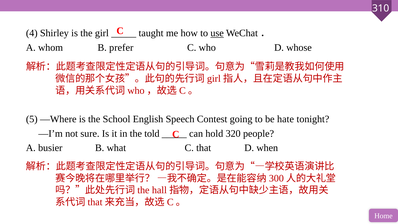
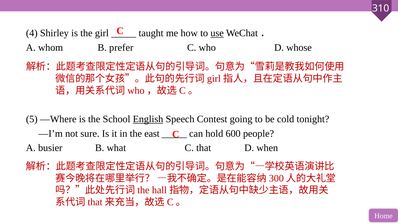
English underline: none -> present (148, 119)
hate: hate -> cold (286, 119)
told: told -> east (152, 133)
320: 320 -> 600 (233, 133)
